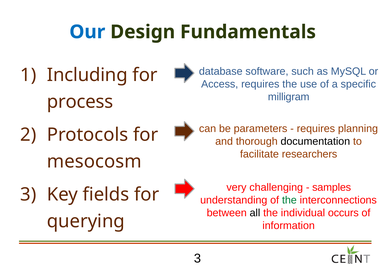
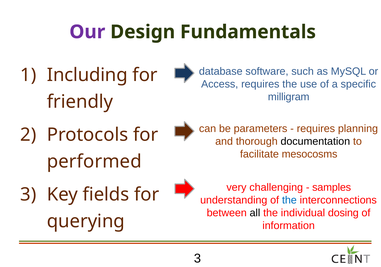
Our colour: blue -> purple (87, 32)
process: process -> friendly (80, 102)
researchers: researchers -> mesocosms (310, 154)
mesocosm: mesocosm -> performed (94, 161)
the colour: green -> blue (289, 200)
occurs: occurs -> dosing (343, 213)
